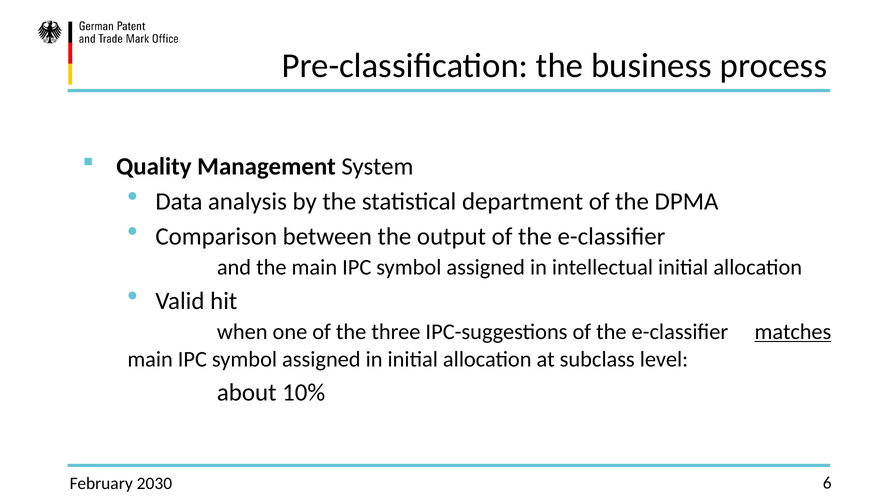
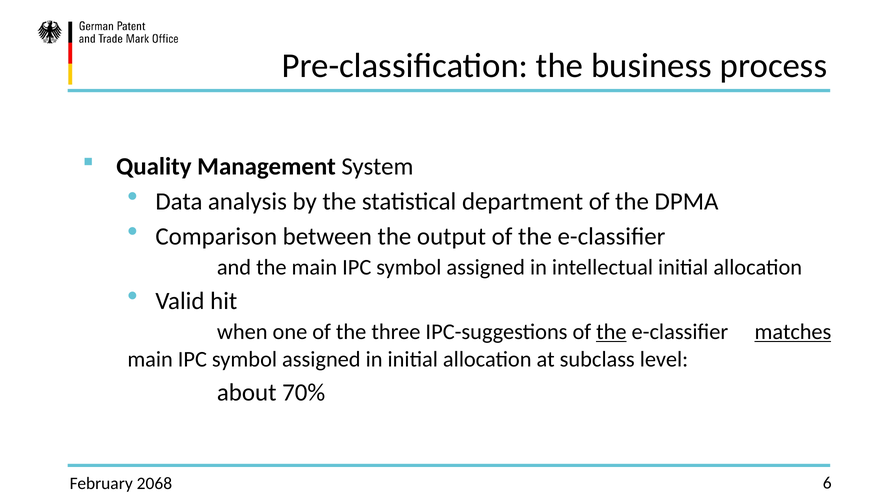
the underline: none -> present (611, 332)
10%: 10% -> 70% (304, 393)
2030: 2030 -> 2068 (154, 484)
